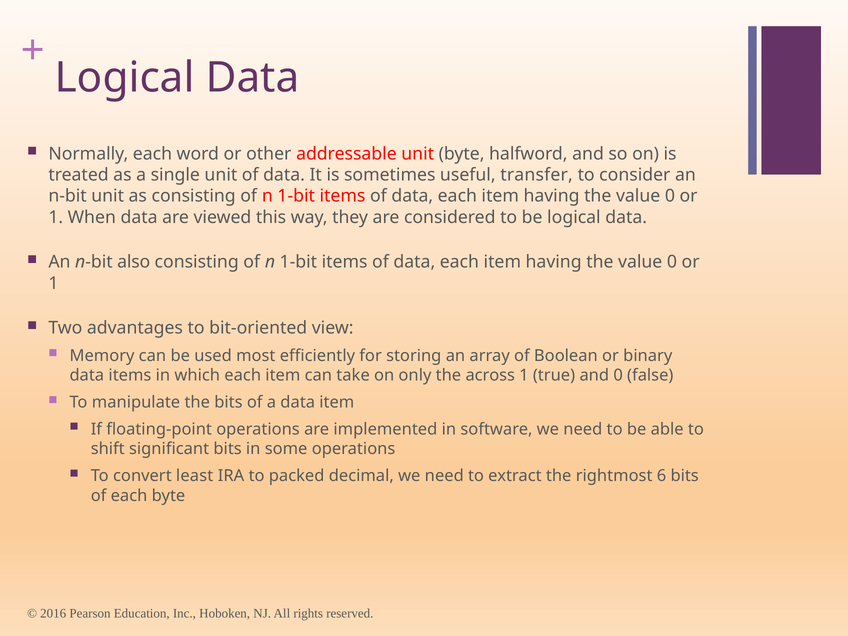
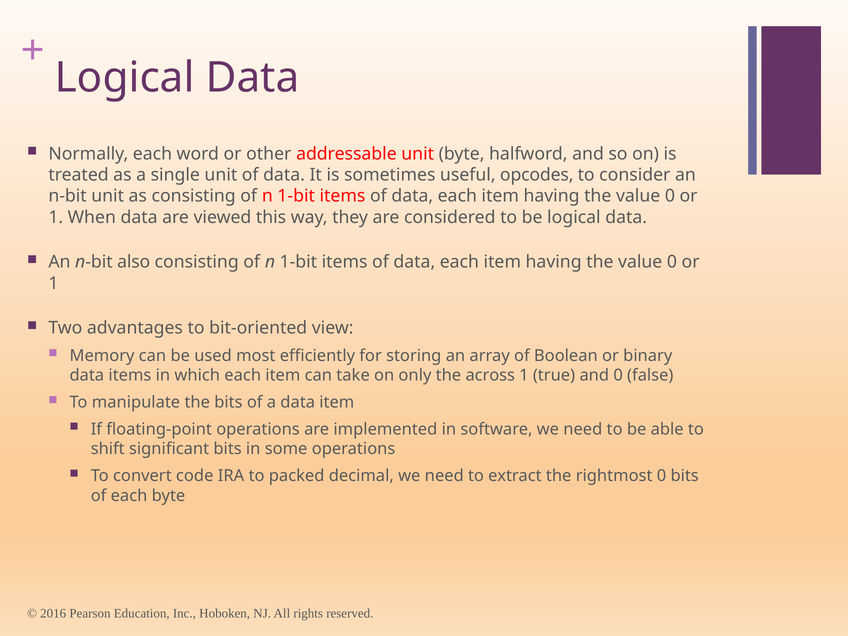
transfer: transfer -> opcodes (537, 175)
least: least -> code (195, 476)
rightmost 6: 6 -> 0 (662, 476)
